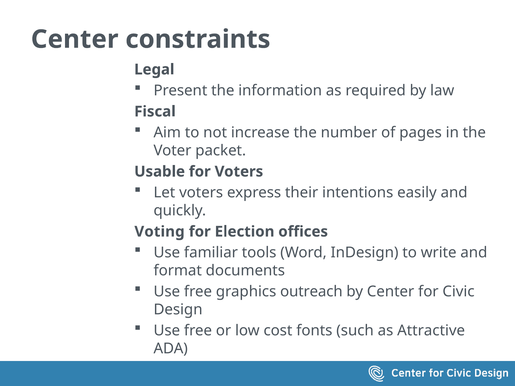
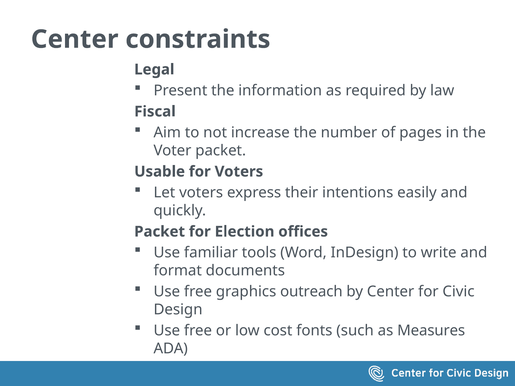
Voting: Voting -> Packet (160, 232)
Attractive: Attractive -> Measures (431, 331)
